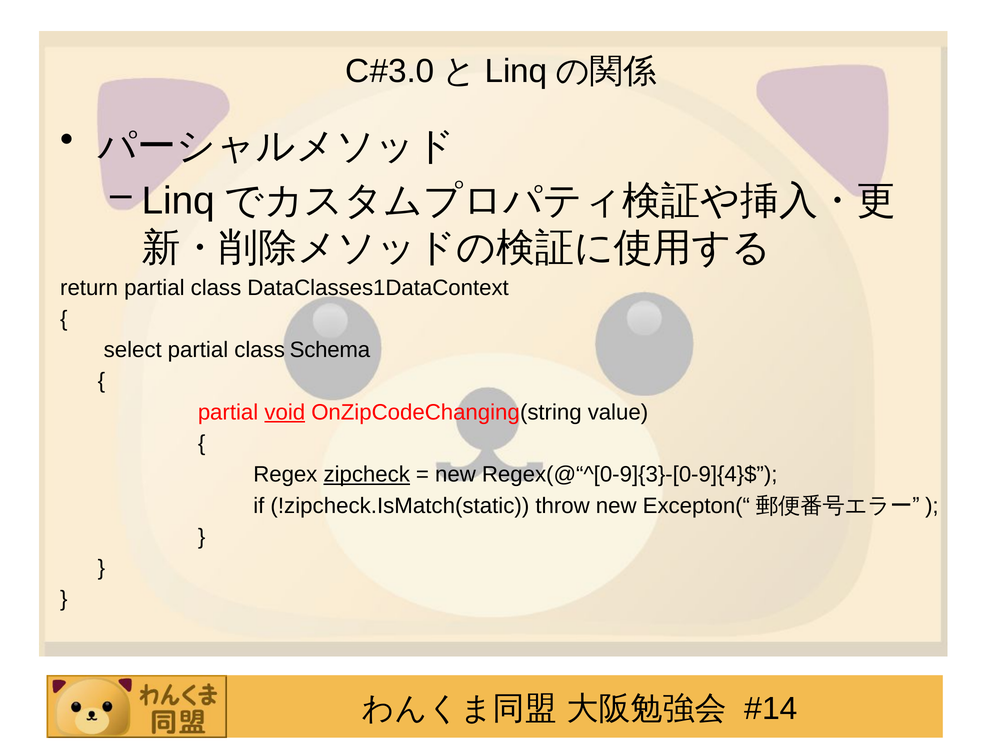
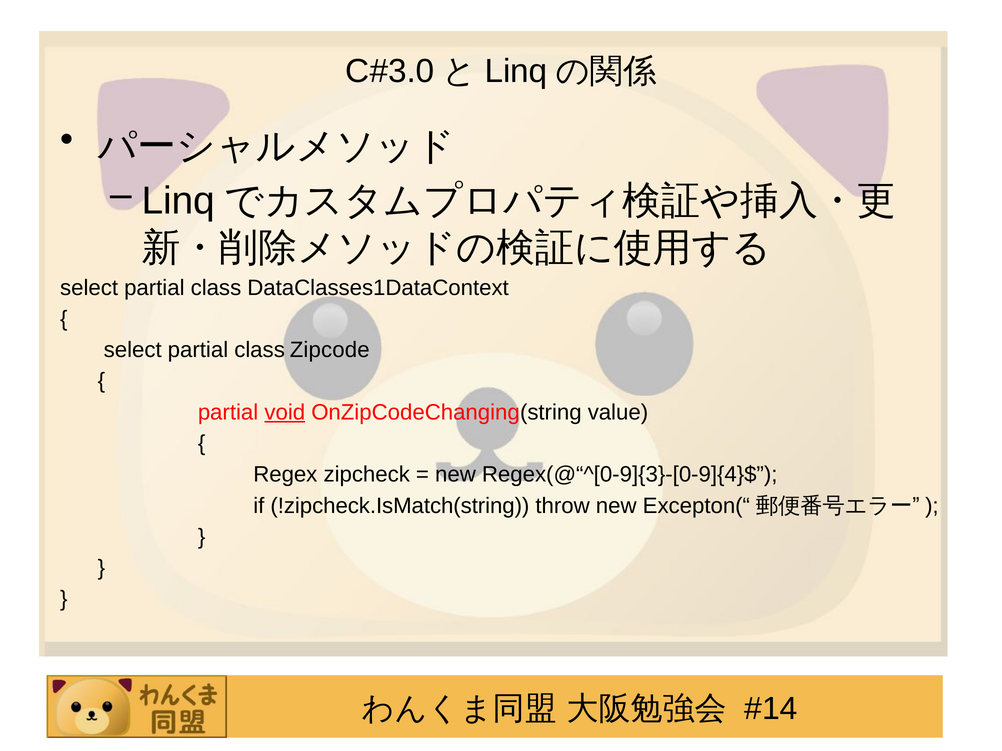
return: return -> select (89, 288)
Schema: Schema -> Zipcode (330, 350)
zipcheck underline: present -> none (367, 475)
!zipcheck.IsMatch(static: !zipcheck.IsMatch(static -> !zipcheck.IsMatch(string (400, 506)
